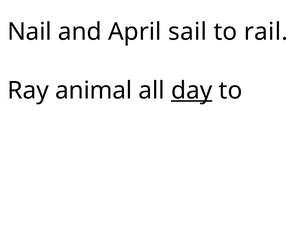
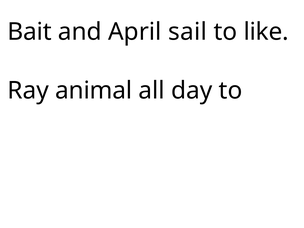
Nail: Nail -> Bait (29, 32)
rail: rail -> like (266, 32)
day underline: present -> none (192, 91)
